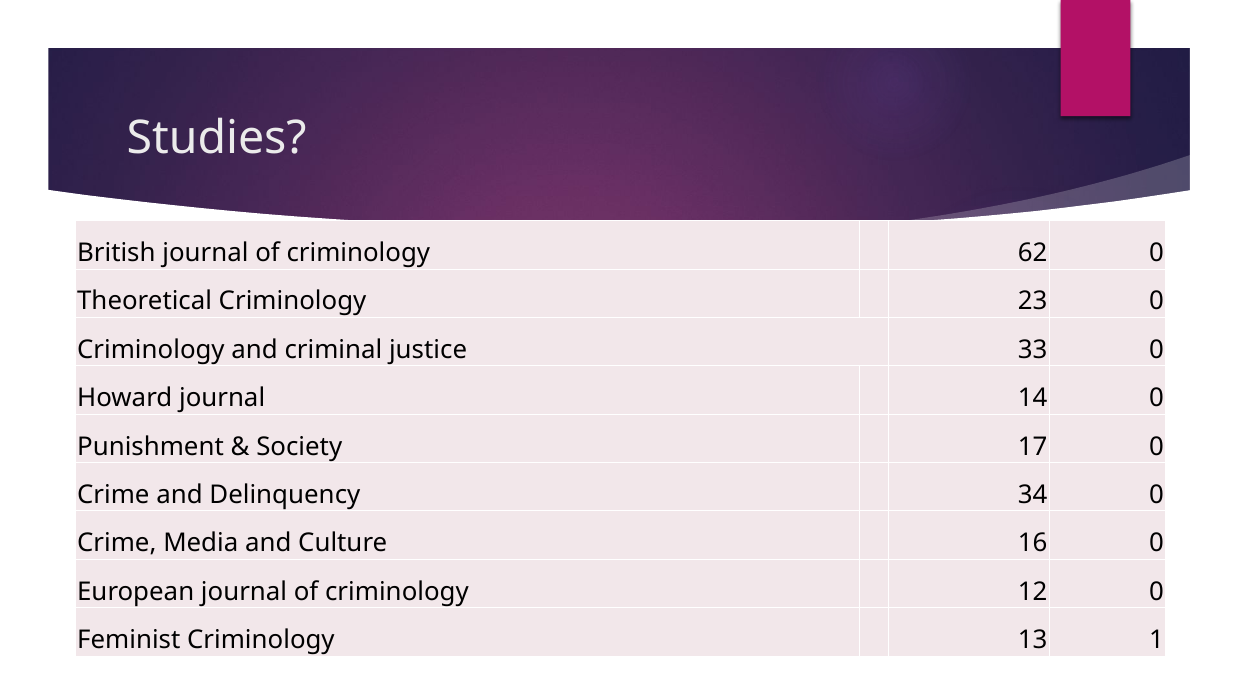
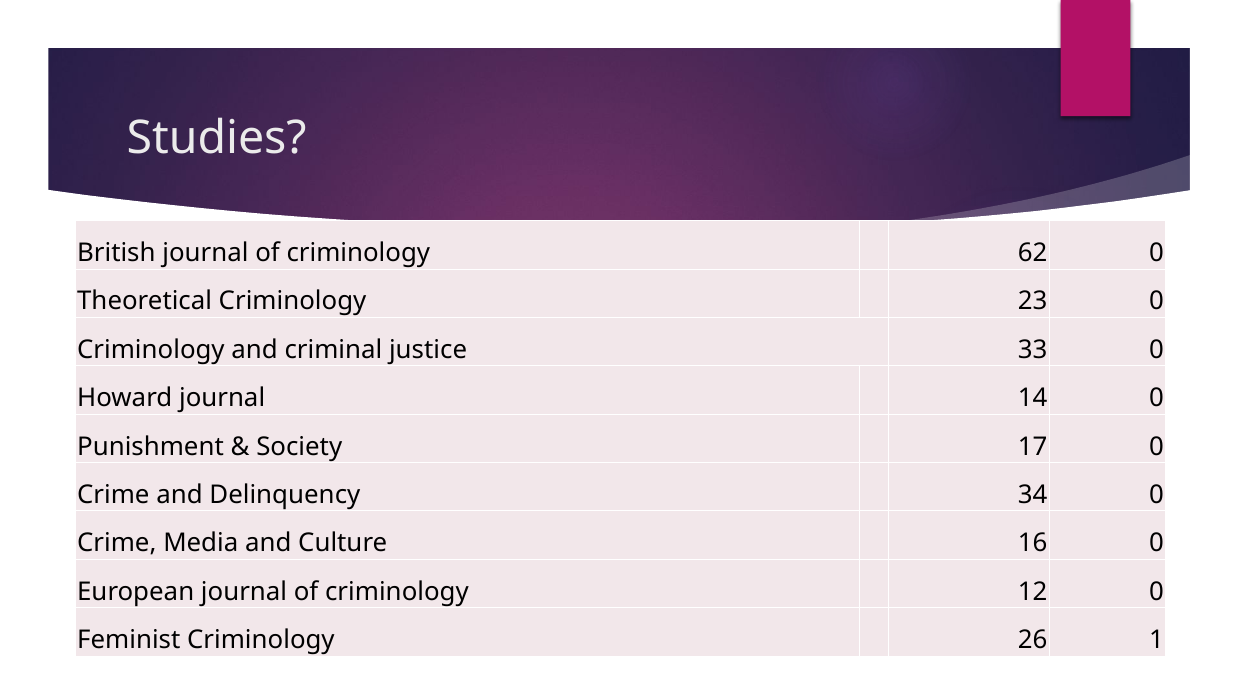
13: 13 -> 26 (1033, 640)
